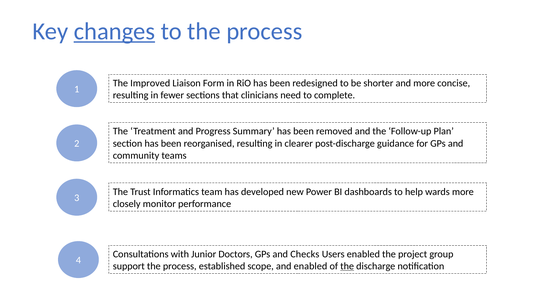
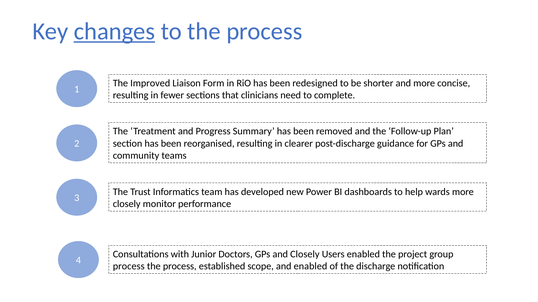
and Checks: Checks -> Closely (305, 255)
support: support -> process (129, 267)
the underline: present -> none (347, 267)
